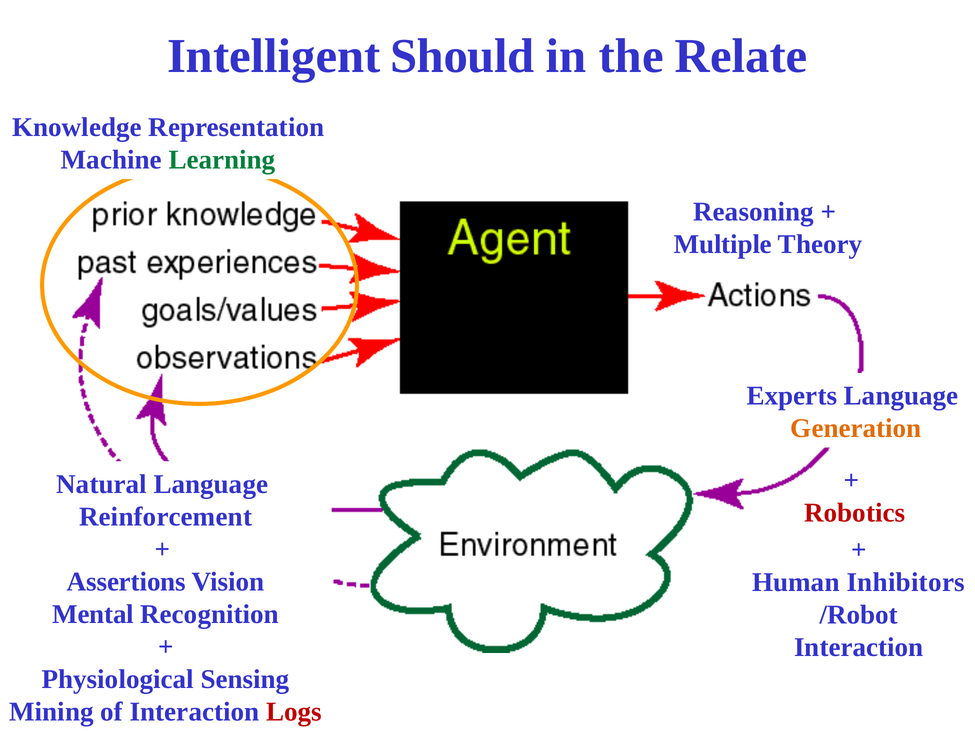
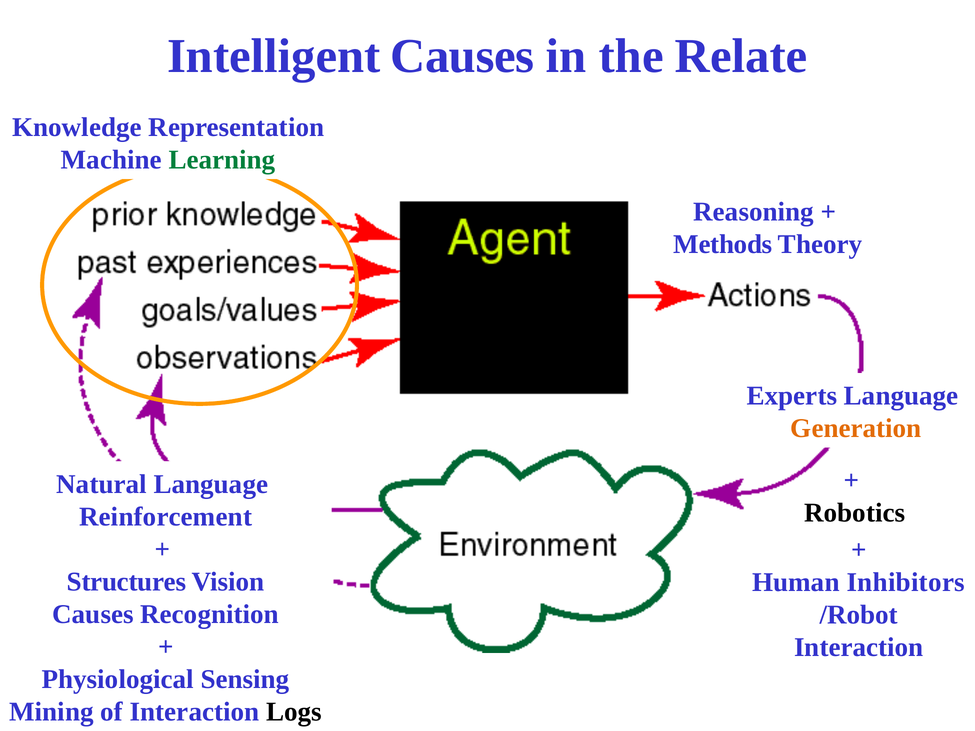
Intelligent Should: Should -> Causes (462, 56)
Multiple: Multiple -> Methods (723, 245)
Robotics colour: red -> black (855, 513)
Assertions: Assertions -> Structures (126, 582)
Mental: Mental -> Causes (93, 614)
Logs colour: red -> black (294, 712)
